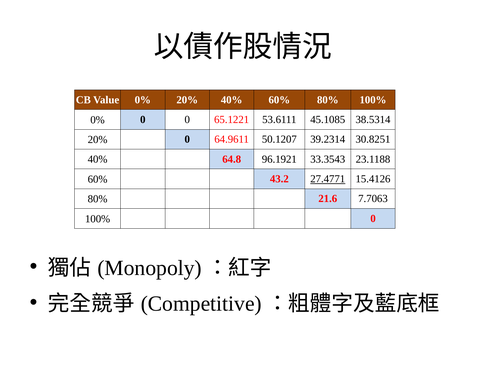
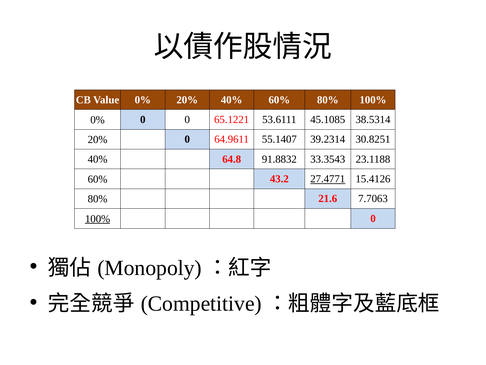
50.1207: 50.1207 -> 55.1407 (279, 139)
96.1921: 96.1921 -> 91.8832 (279, 159)
100% underline: none -> present (98, 218)
